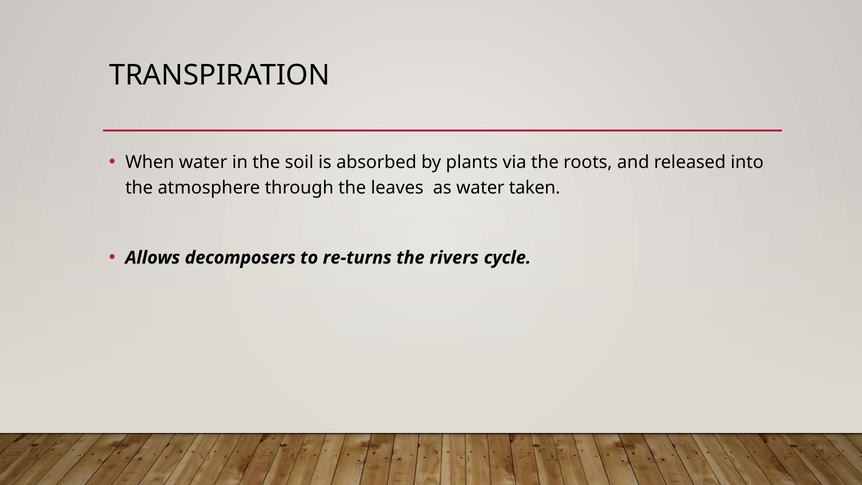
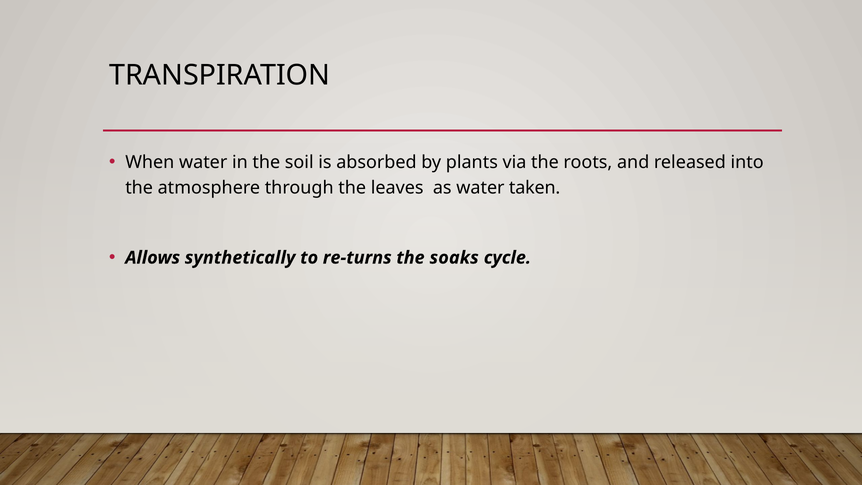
decomposers: decomposers -> synthetically (240, 258)
rivers: rivers -> soaks (454, 258)
